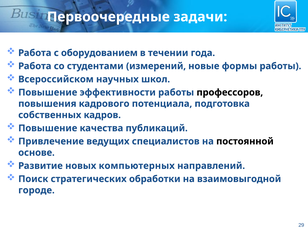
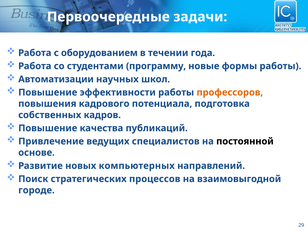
измерений: измерений -> программу (156, 66)
Всероссийском: Всероссийском -> Автоматизации (56, 79)
профессоров colour: black -> orange (230, 92)
обработки: обработки -> процессов (155, 179)
